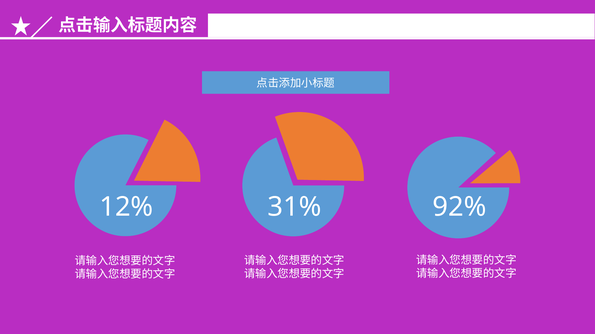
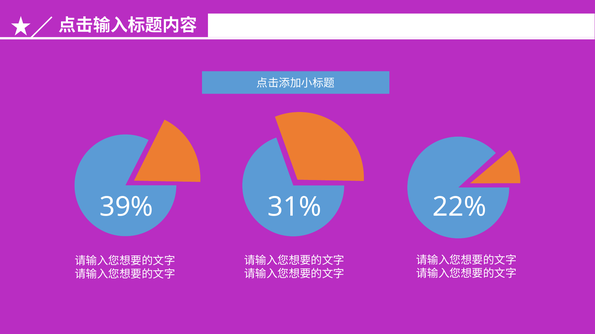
12%: 12% -> 39% (126, 207)
92%: 92% -> 22% (460, 207)
